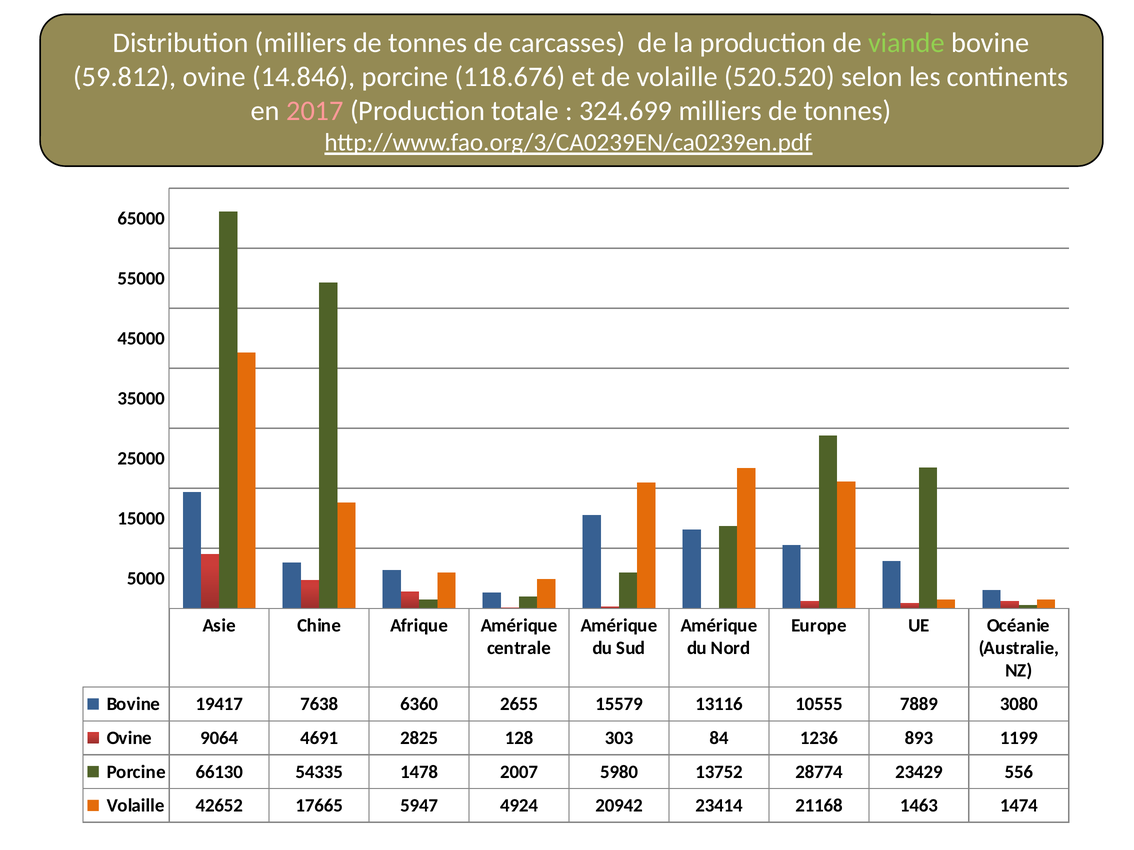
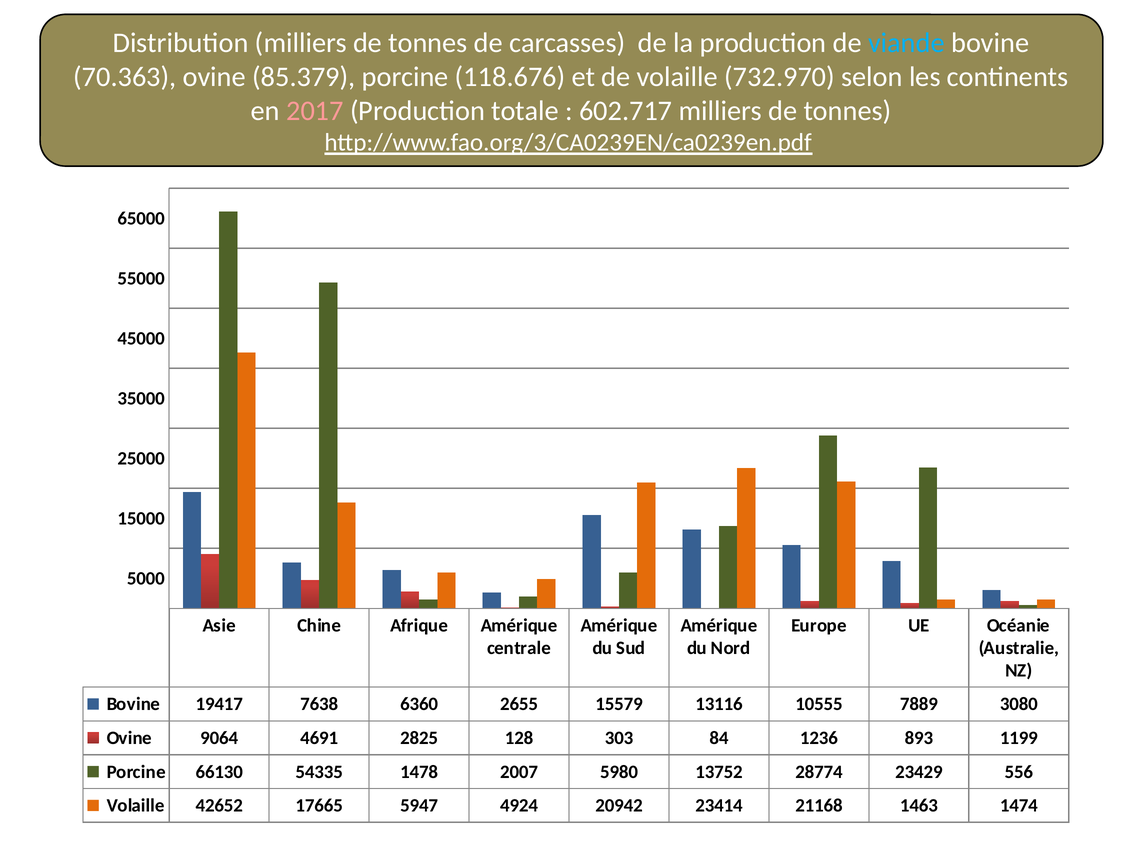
viande colour: light green -> light blue (906, 43)
59.812: 59.812 -> 70.363 (125, 77)
14.846: 14.846 -> 85.379 (304, 77)
520.520: 520.520 -> 732.970 (780, 77)
324.699: 324.699 -> 602.717 (626, 111)
